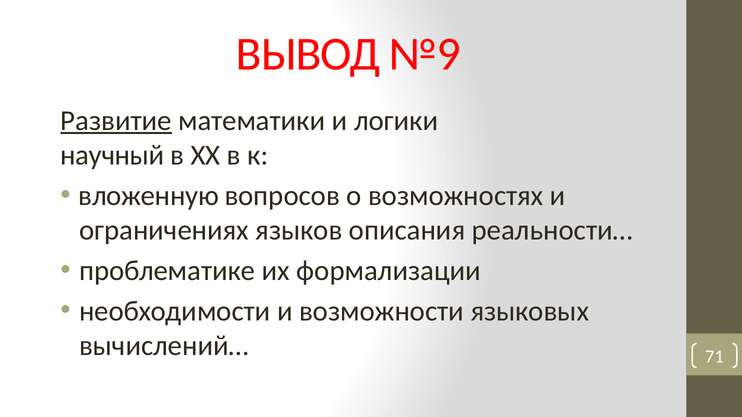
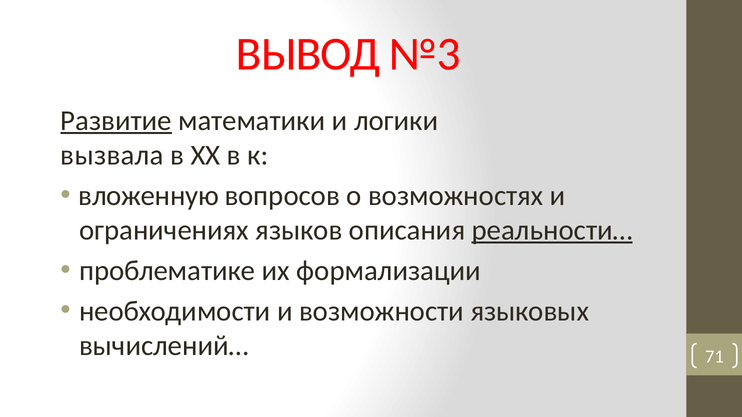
№9: №9 -> №3 (425, 54)
научный: научный -> вызвала (112, 155)
реальности… underline: none -> present (552, 230)
